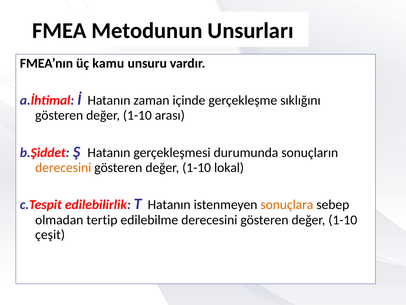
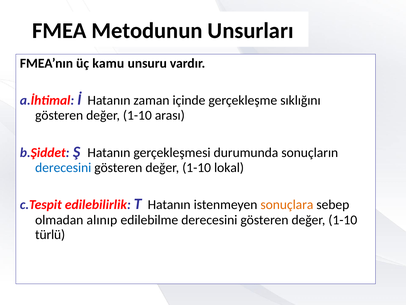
derecesini colour: orange -> blue (63, 167)
tertip: tertip -> alınıp (102, 220)
çeşit: çeşit -> türlü (50, 234)
